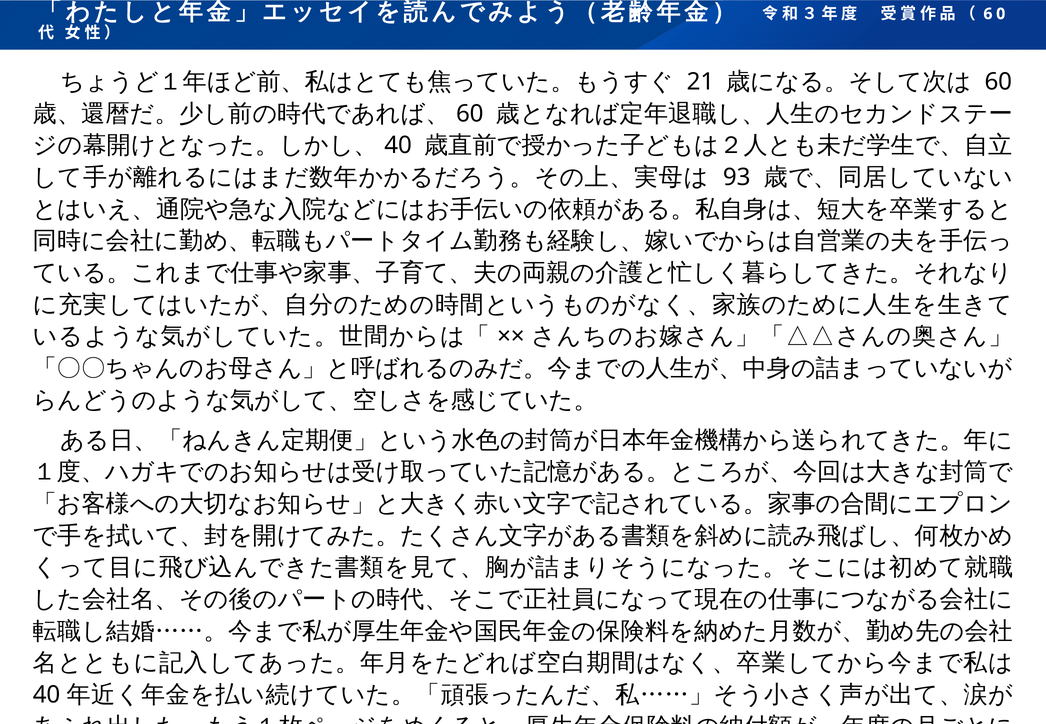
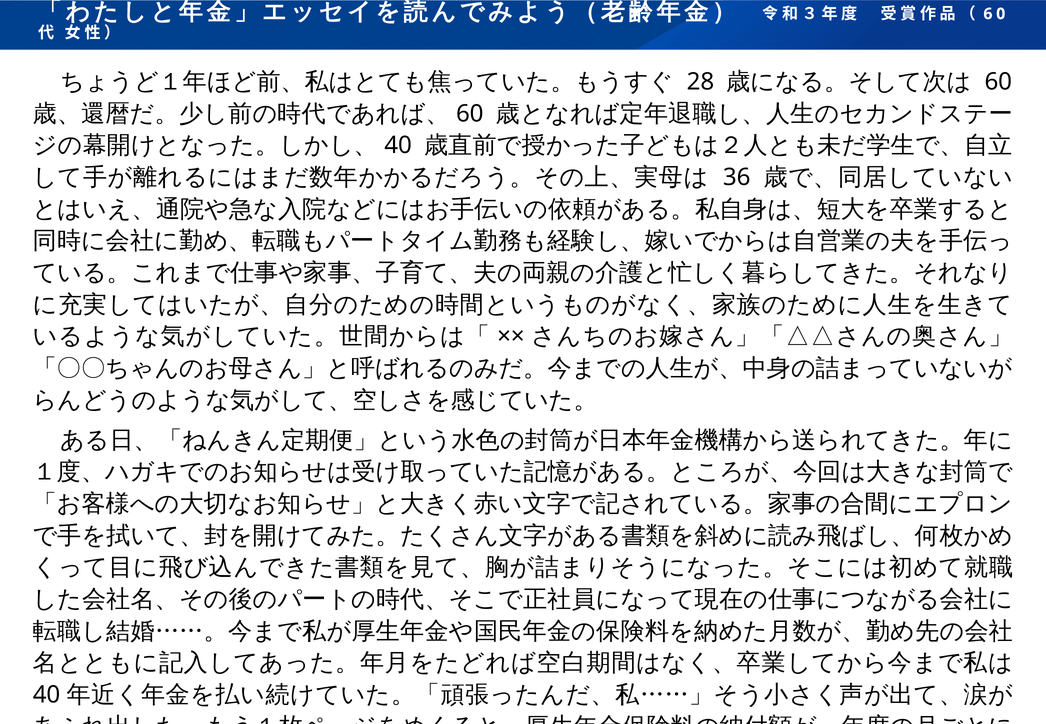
21: 21 -> 28 (700, 82)
93: 93 -> 36 (737, 177)
